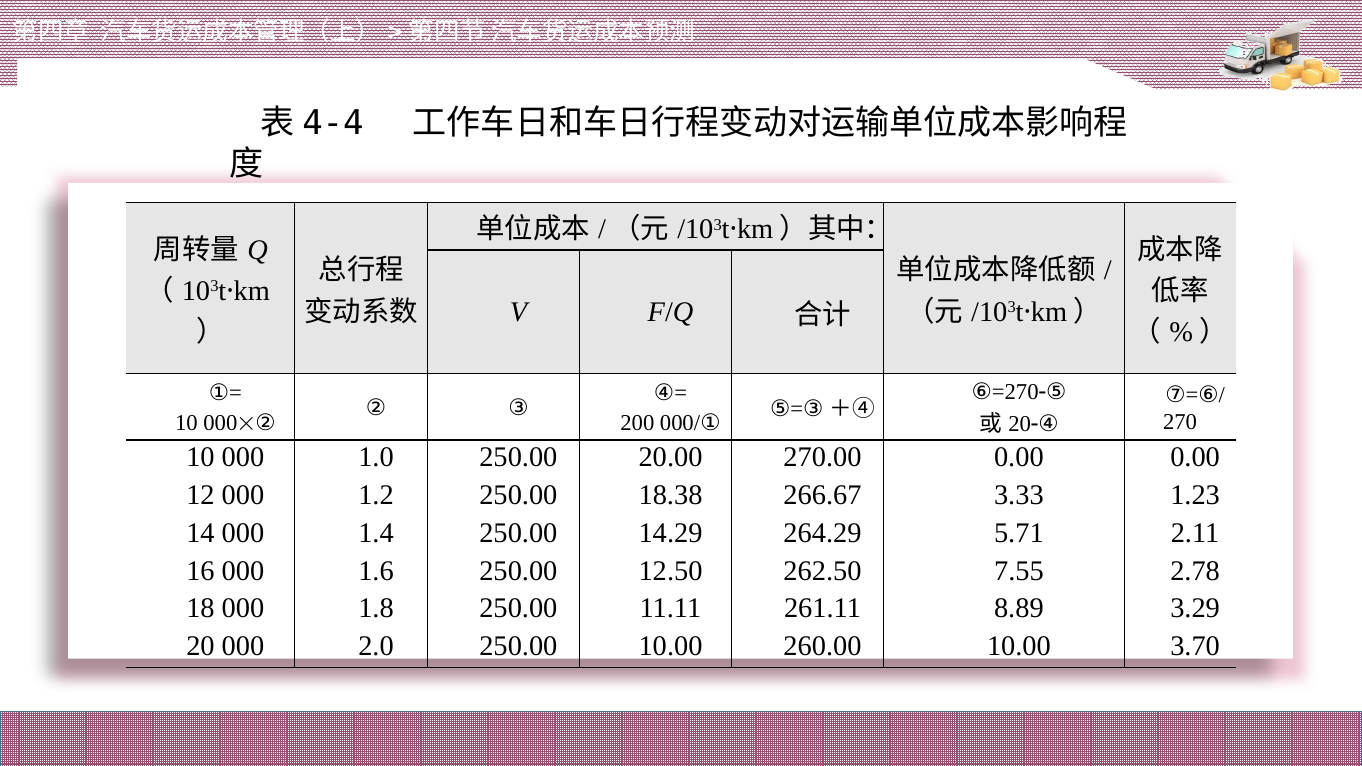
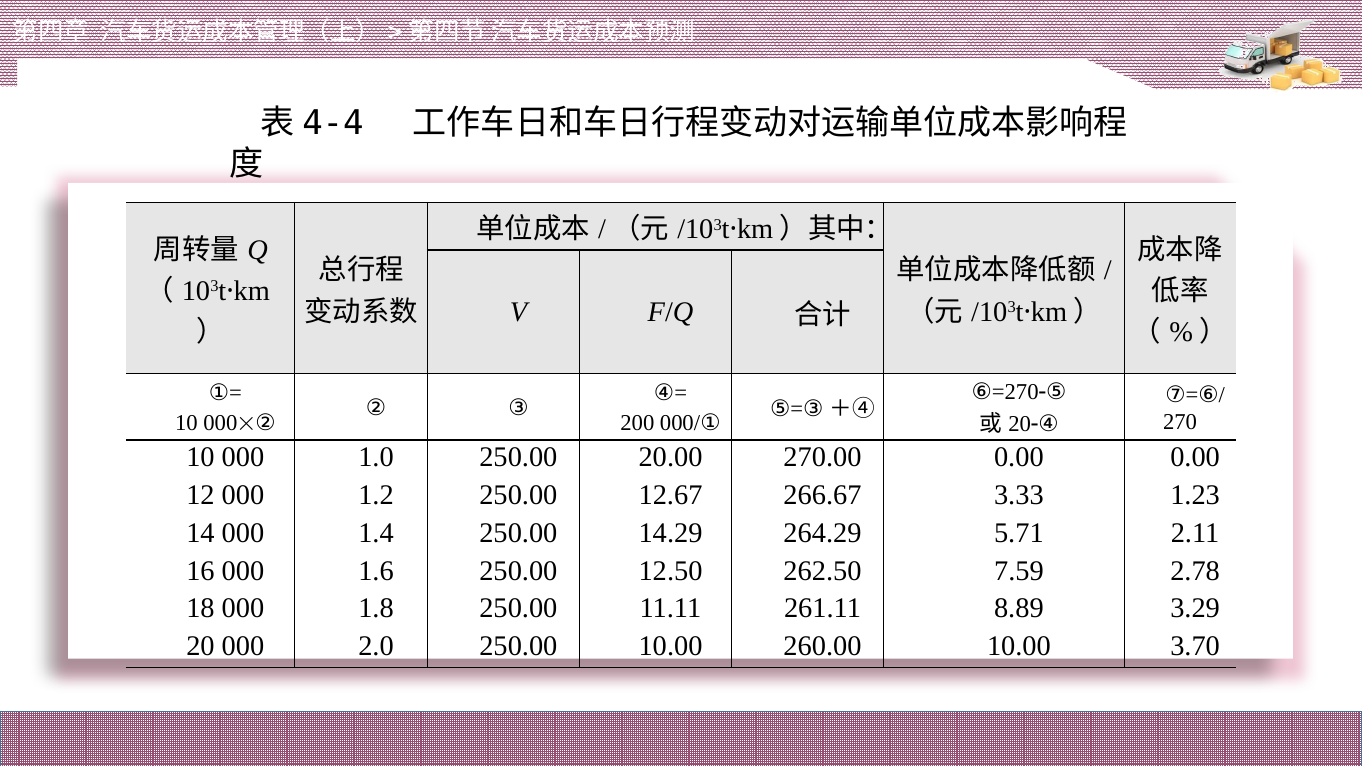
18.38: 18.38 -> 12.67 (671, 495)
7.55: 7.55 -> 7.59 (1019, 571)
